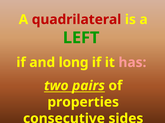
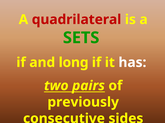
LEFT: LEFT -> SETS (81, 38)
has colour: pink -> white (132, 63)
properties: properties -> previously (83, 103)
